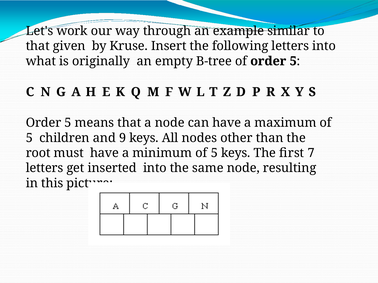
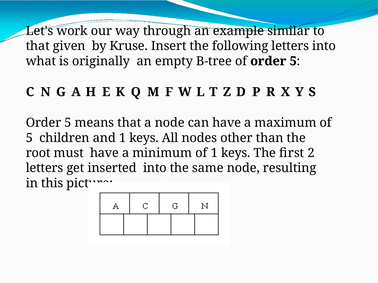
and 9: 9 -> 1 (123, 138)
minimum of 5: 5 -> 1 (214, 153)
7: 7 -> 2 (311, 153)
